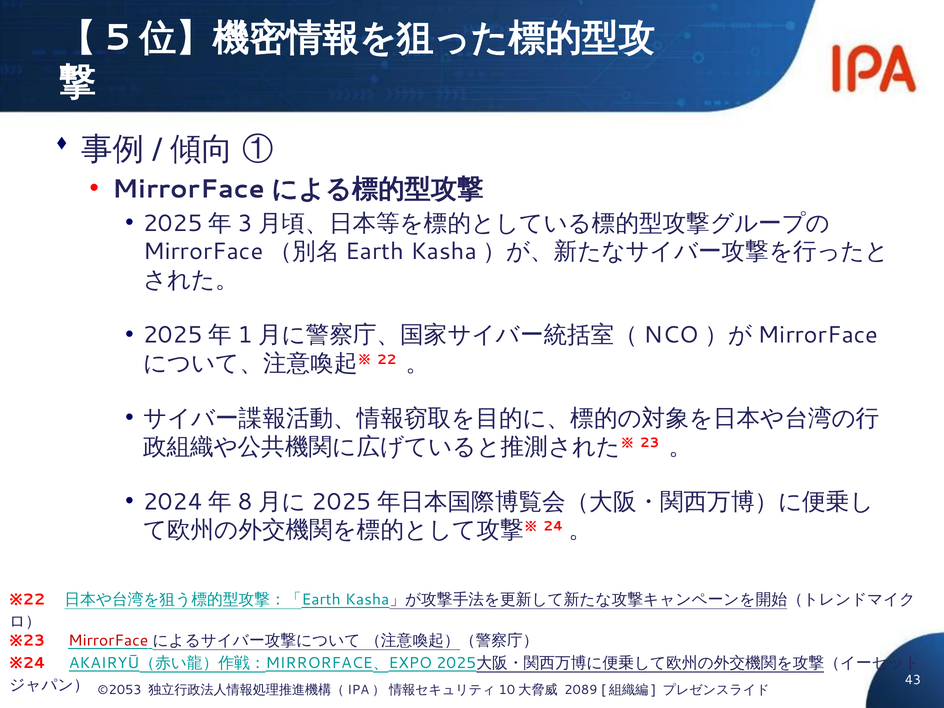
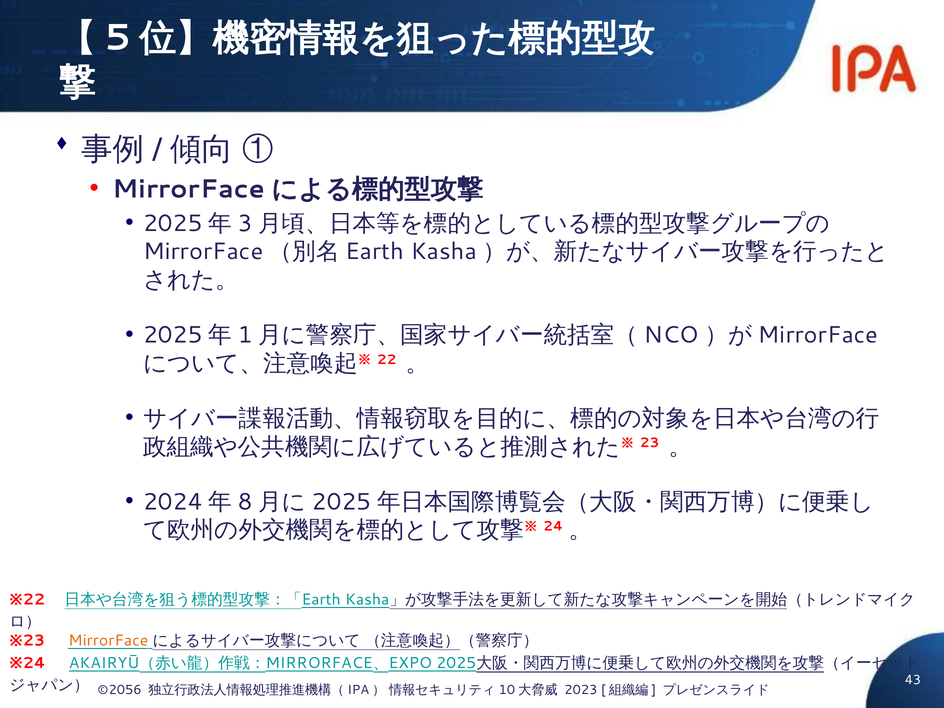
MirrorFace colour: red -> orange (108, 641)
©2053: ©2053 -> ©2056 (119, 690)
2089: 2089 -> 2023 (581, 690)
